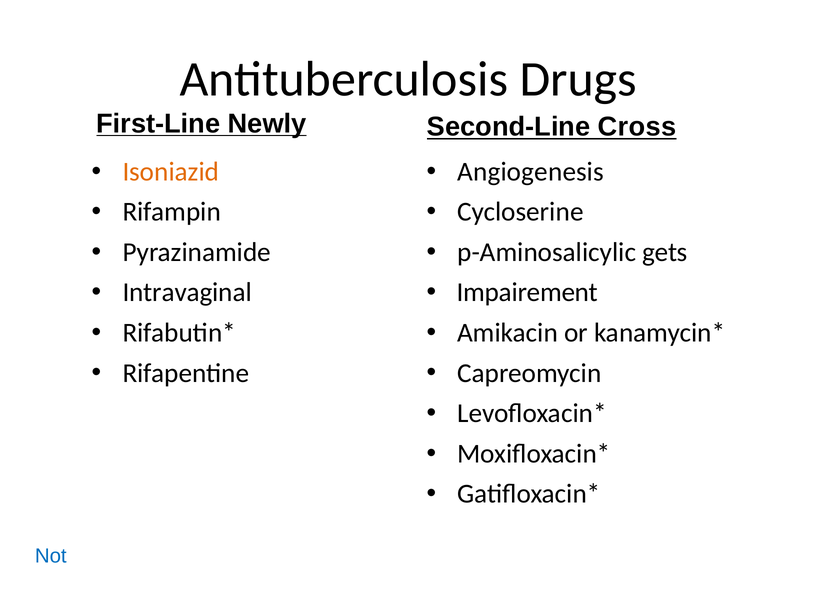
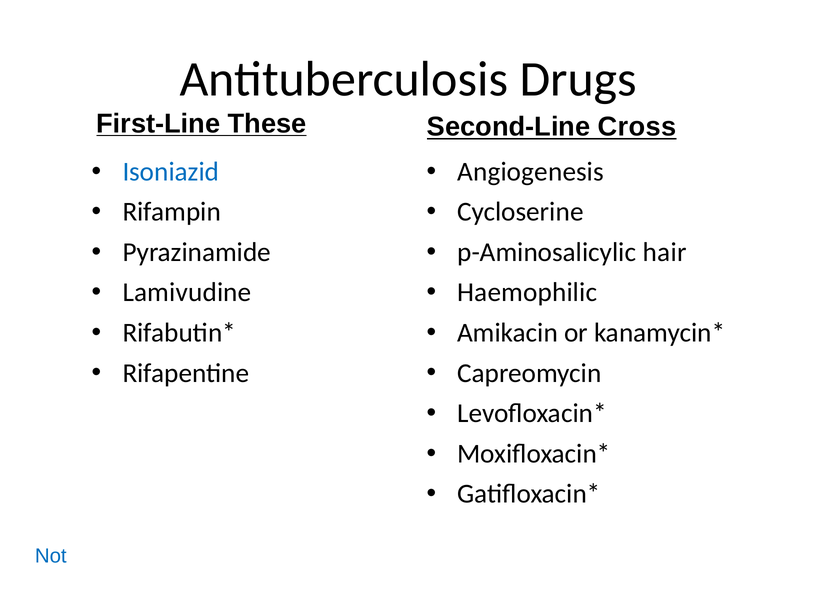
Newly: Newly -> These (267, 123)
Isoniazid colour: orange -> blue (171, 172)
gets: gets -> hair (665, 252)
Intravaginal: Intravaginal -> Lamivudine (187, 292)
Impairement: Impairement -> Haemophilic (527, 292)
